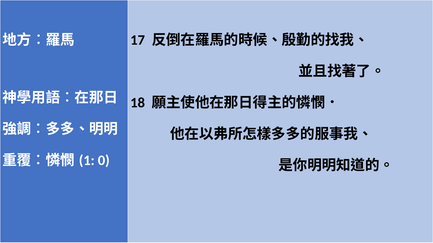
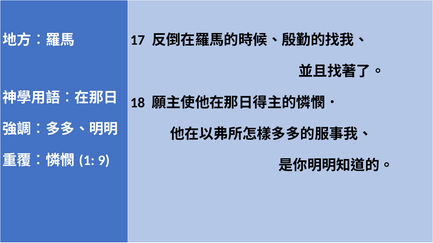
0: 0 -> 9 (104, 161)
